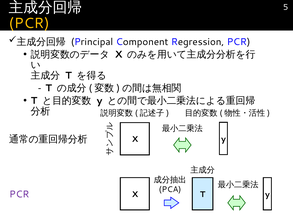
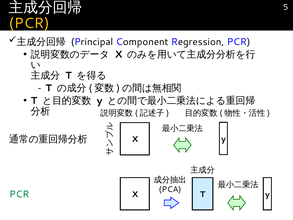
PCR colour: purple -> green (19, 194)
